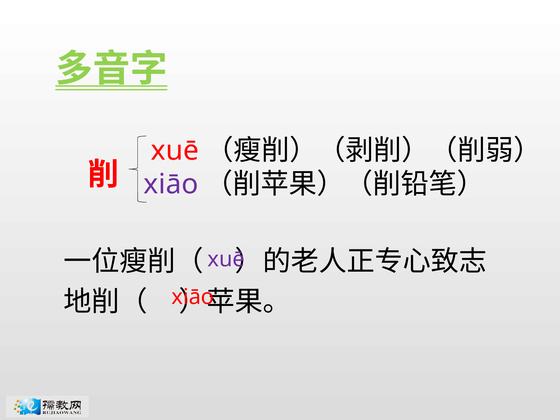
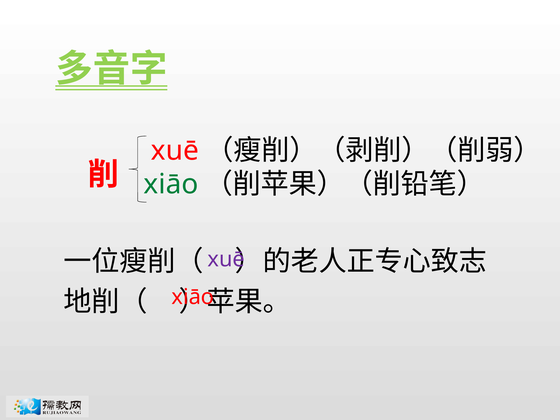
xiāo colour: purple -> green (171, 184)
